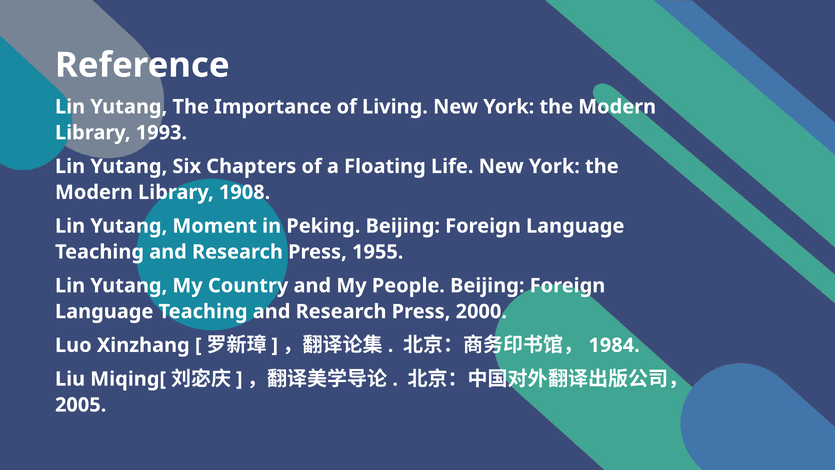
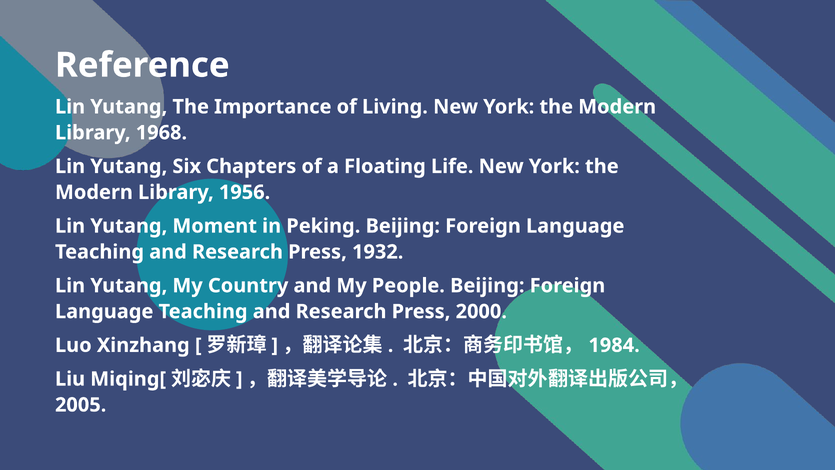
1993: 1993 -> 1968 (161, 133)
1908: 1908 -> 1956 (245, 192)
1955: 1955 -> 1932 (378, 252)
